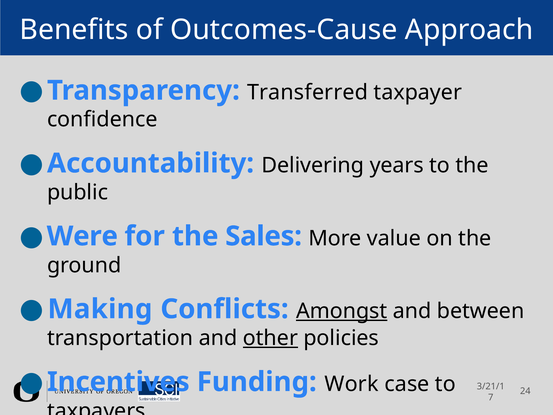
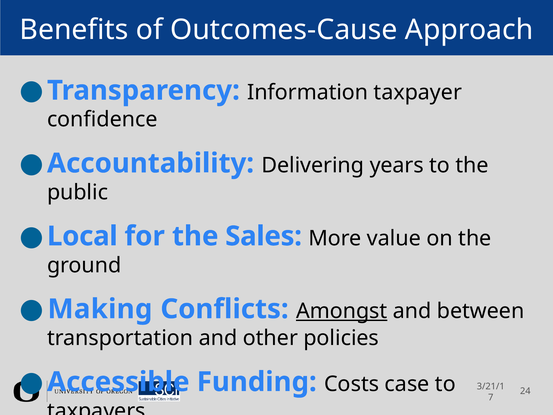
Transferred: Transferred -> Information (308, 92)
Were: Were -> Local (82, 236)
other underline: present -> none (270, 338)
Incentives: Incentives -> Accessible (118, 382)
Work: Work -> Costs (352, 384)
